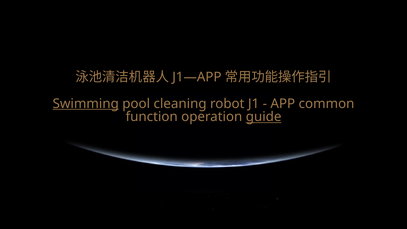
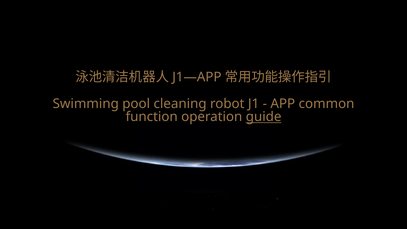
Swimming underline: present -> none (86, 104)
